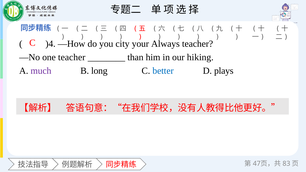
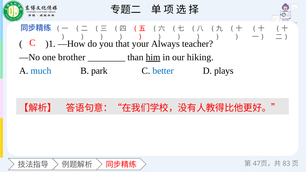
)4: )4 -> )1 (50, 44)
city: city -> that (123, 44)
one teacher: teacher -> brother (72, 57)
him underline: none -> present (153, 57)
much colour: purple -> blue (41, 71)
long: long -> park (99, 71)
